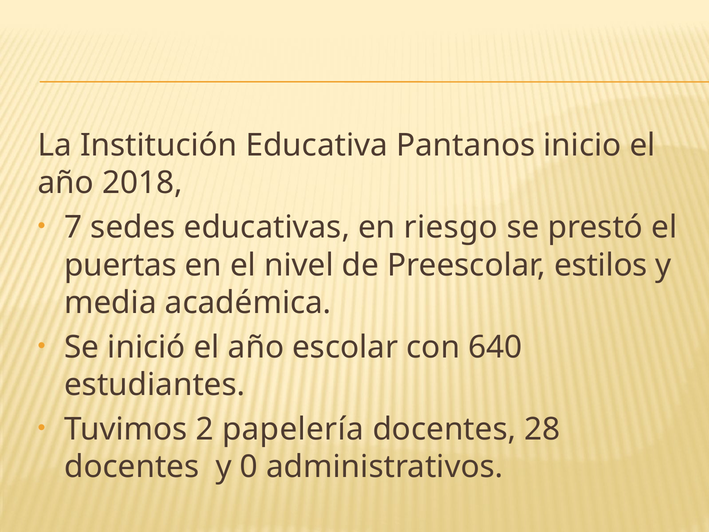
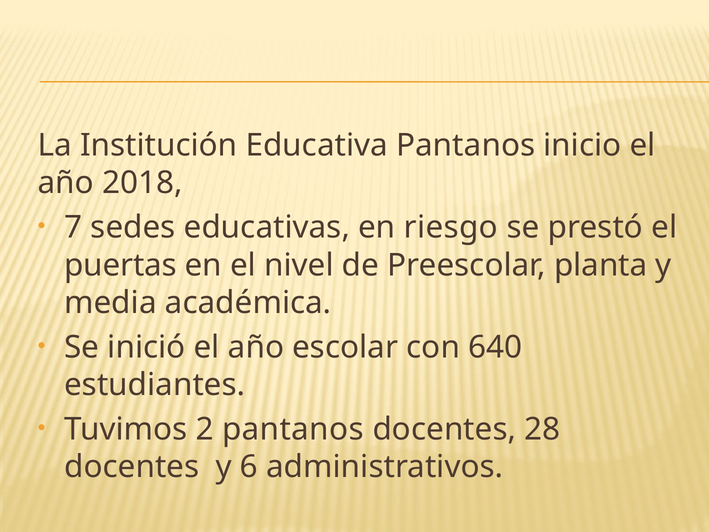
estilos: estilos -> planta (601, 265)
2 papelería: papelería -> pantanos (293, 429)
0: 0 -> 6 (249, 467)
